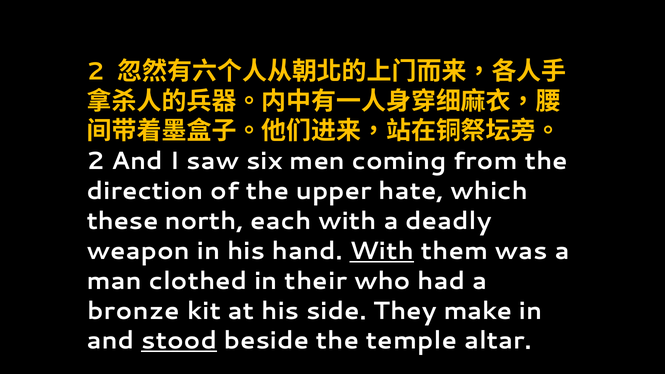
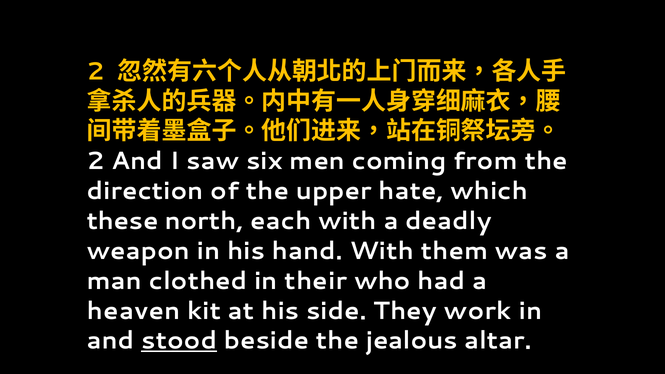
With underline: present -> none (382, 251)
bronze: bronze -> heaven (134, 311)
make: make -> work (478, 311)
temple: temple -> jealous (412, 341)
